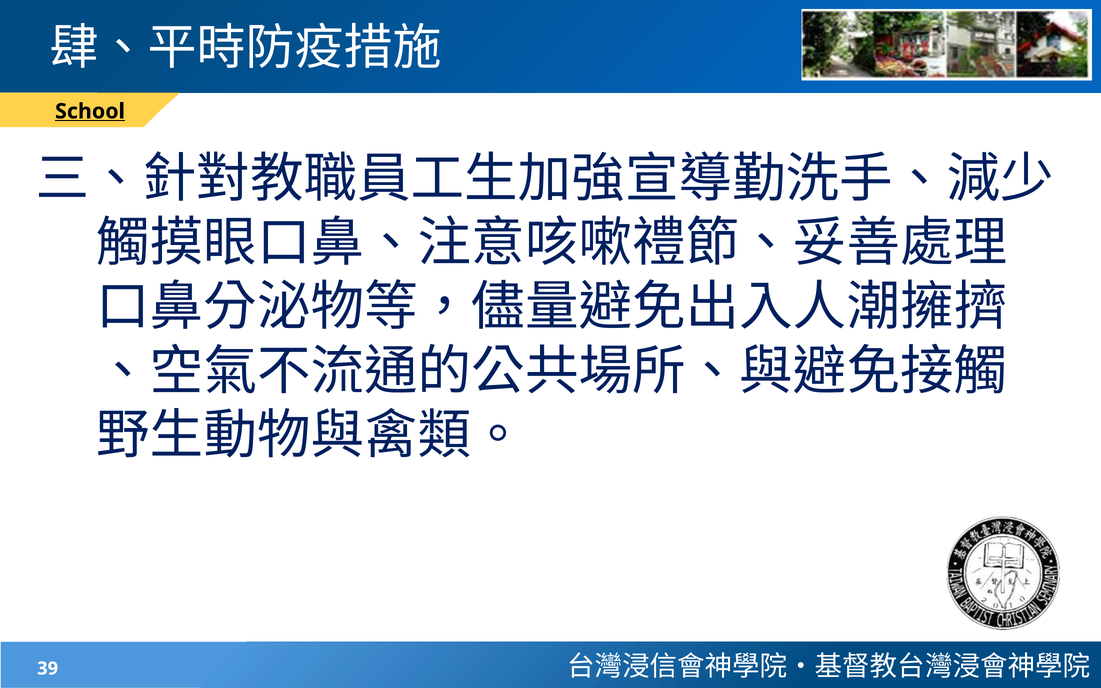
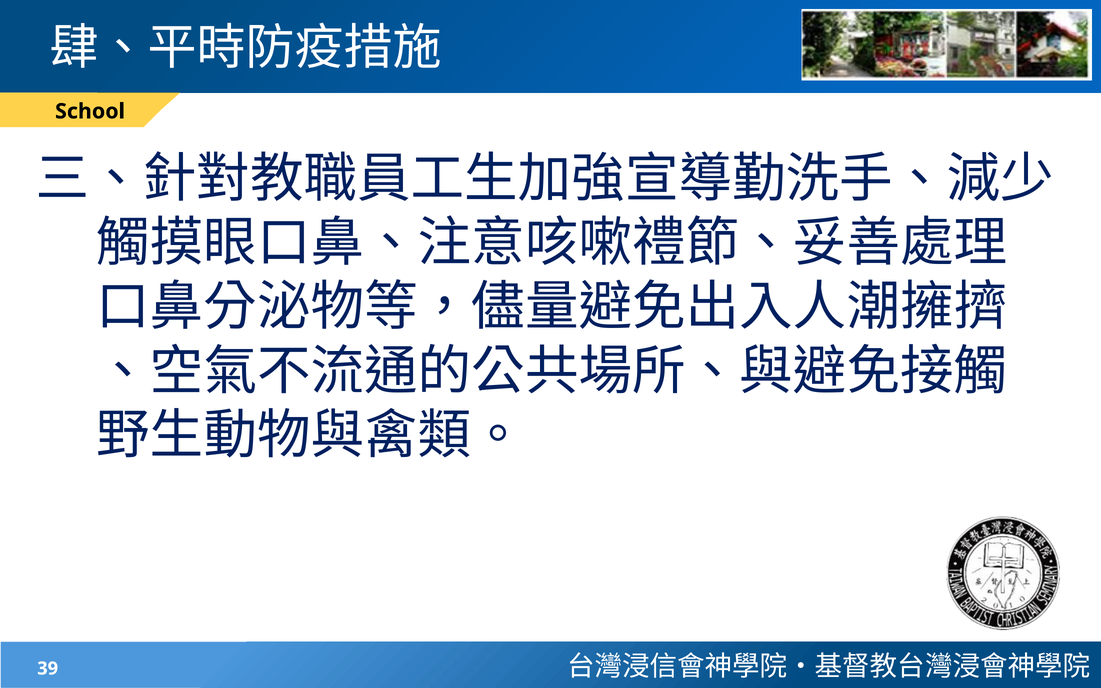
School underline: present -> none (90, 111)
